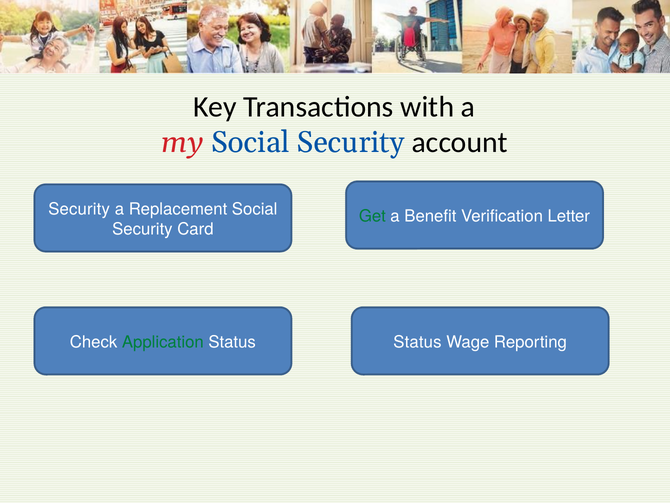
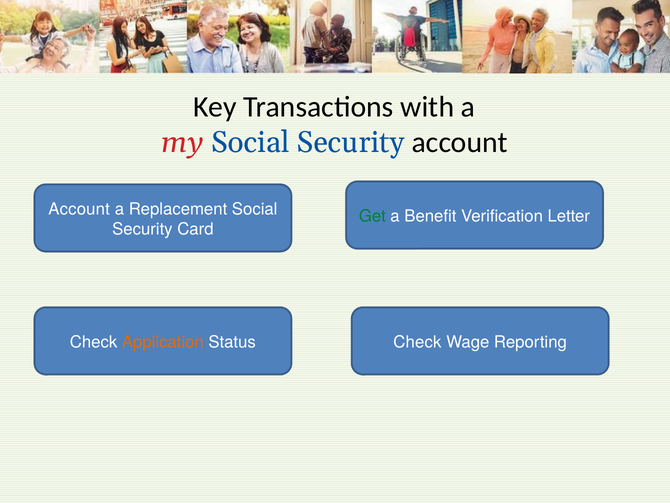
Security: Security -> Account (79, 209)
Application colour: green -> orange (163, 342)
Status: Status -> Check (417, 342)
